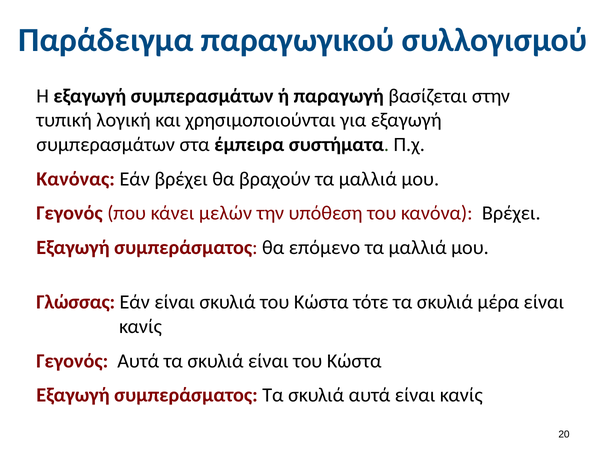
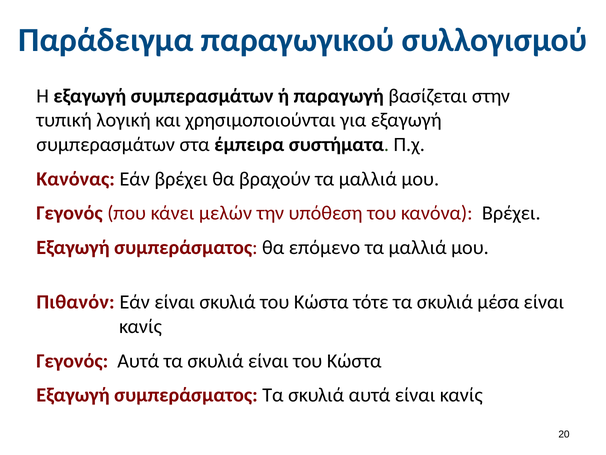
Γλώσσας: Γλώσσας -> Πιθανόν (76, 302)
μέρα: μέρα -> μέσα (498, 302)
